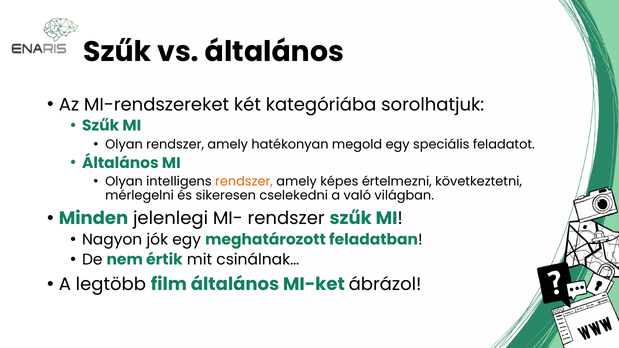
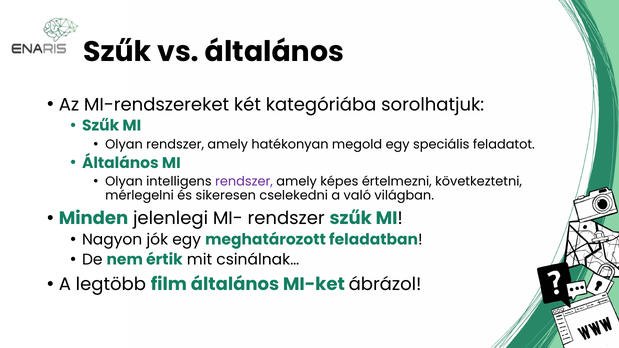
rendszer colour: orange -> purple (244, 182)
